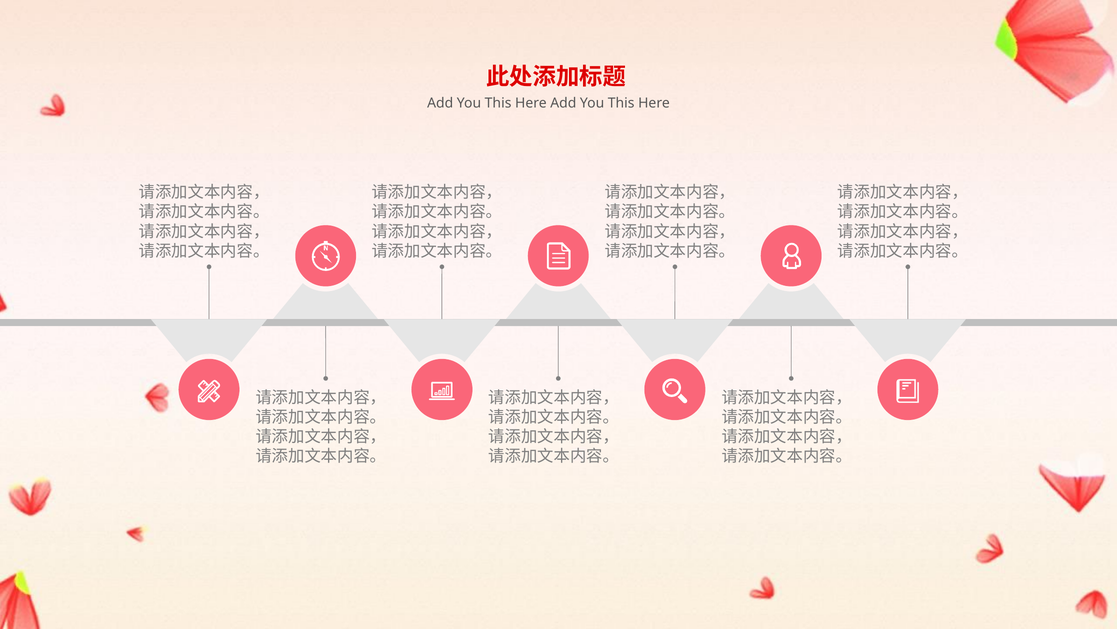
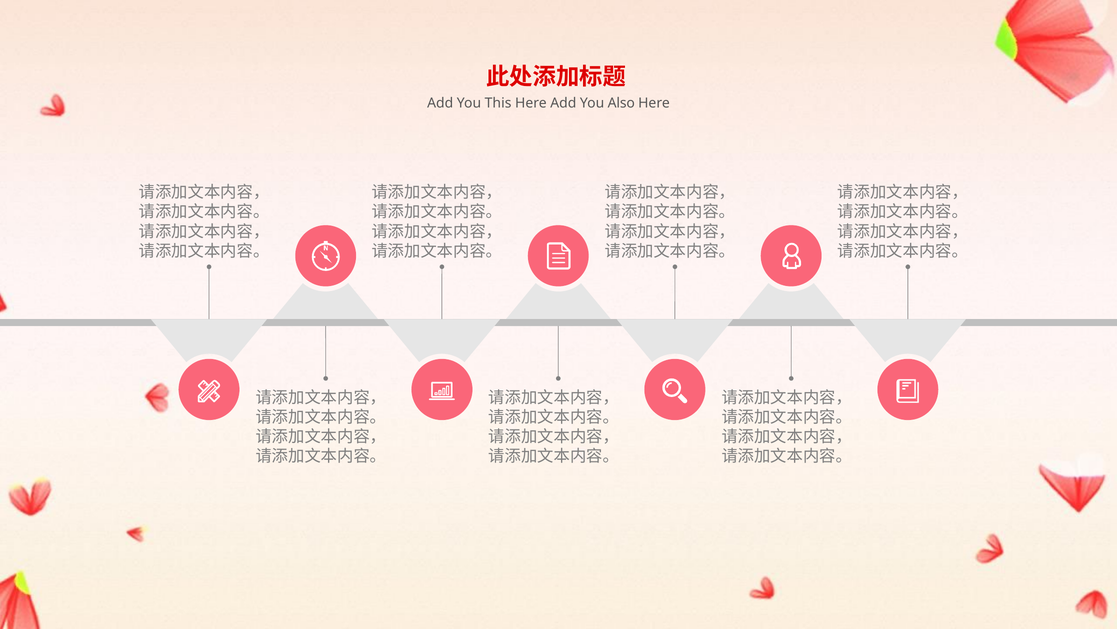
Here Add You This: This -> Also (621, 103)
